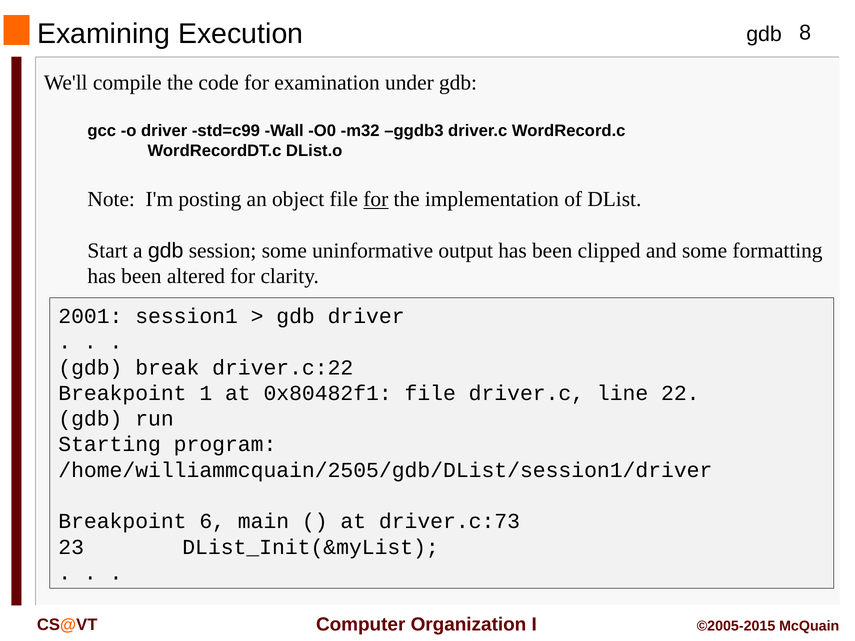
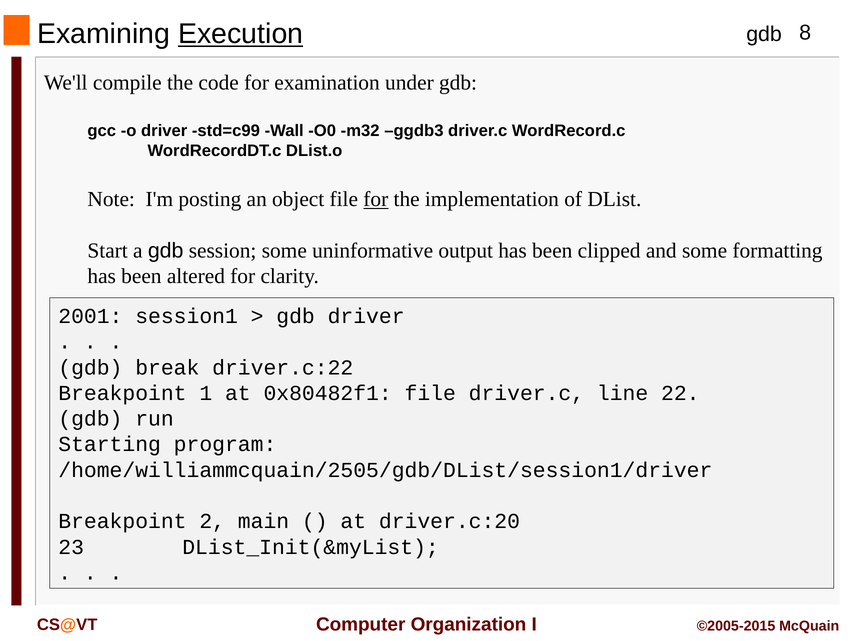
Execution underline: none -> present (241, 34)
6: 6 -> 2 (212, 522)
driver.c:73: driver.c:73 -> driver.c:20 (449, 522)
